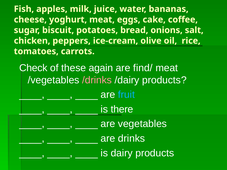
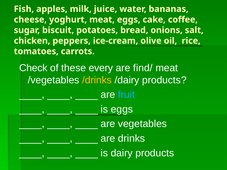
again: again -> every (101, 68)
/drinks colour: pink -> yellow (97, 80)
is there: there -> eggs (122, 109)
